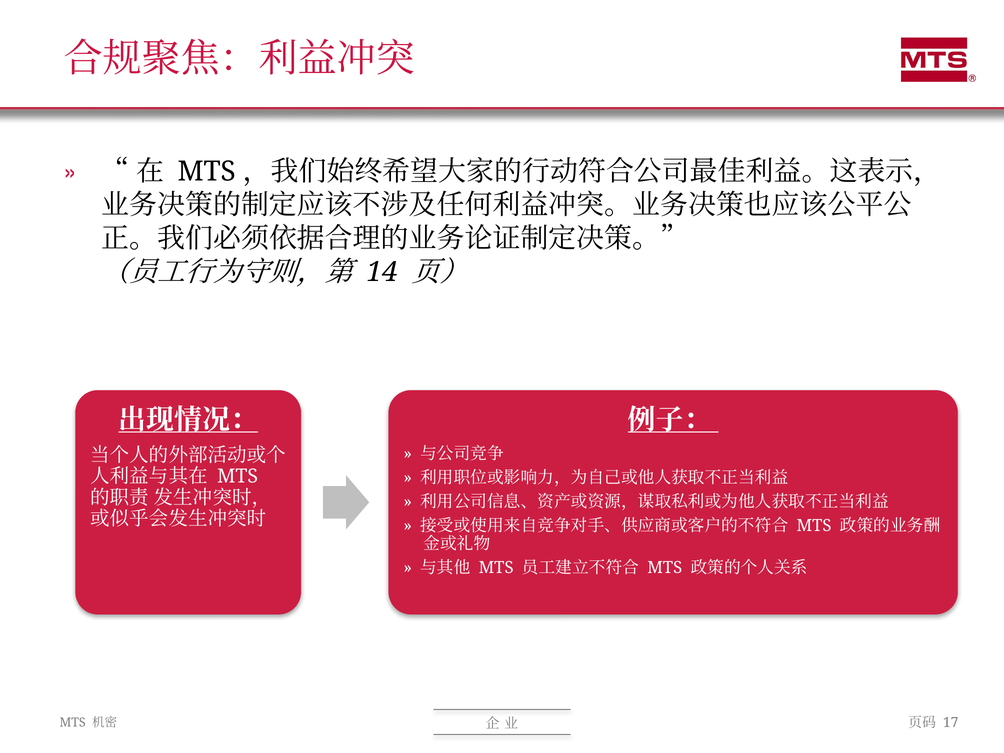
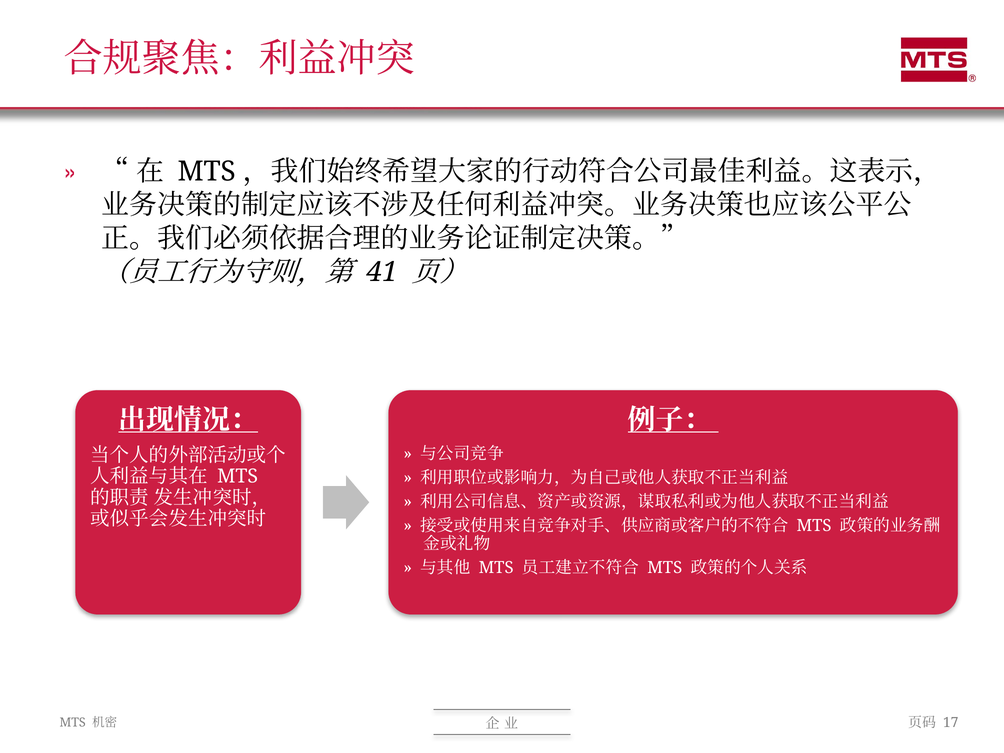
14: 14 -> 41 (382, 272)
